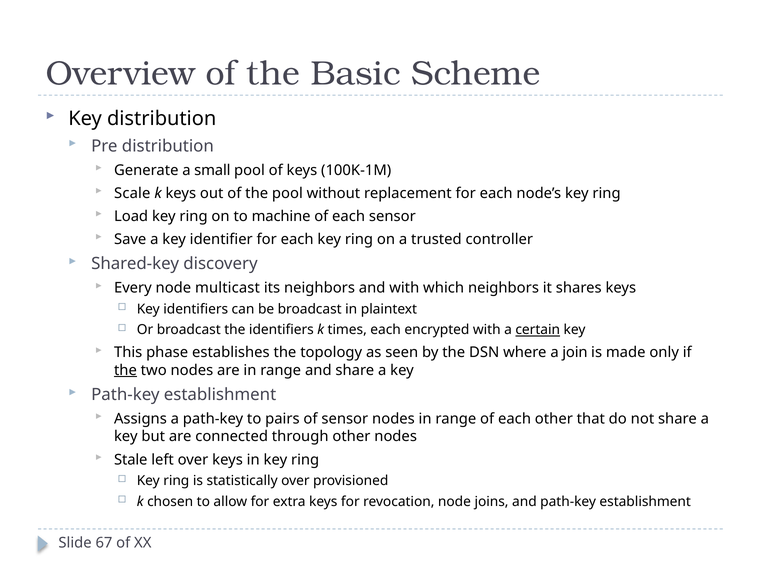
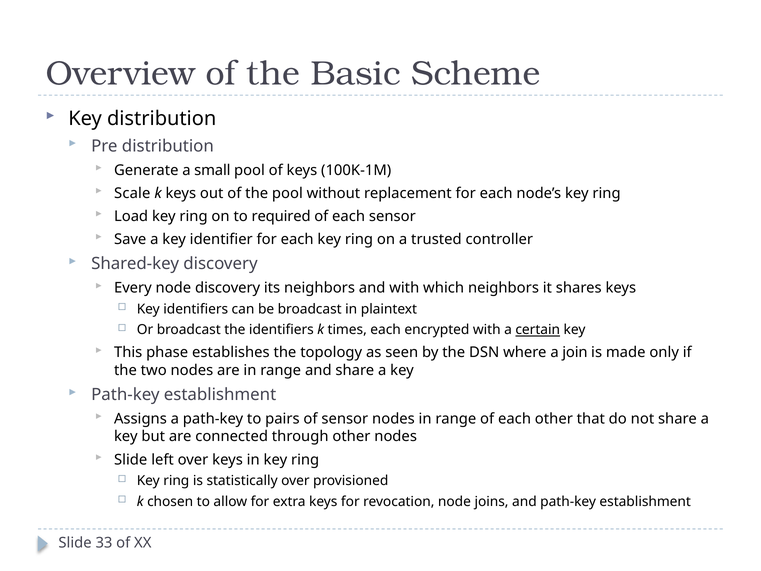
machine: machine -> required (281, 216)
node multicast: multicast -> discovery (228, 288)
the underline: present -> none (125, 370)
Stale: Stale -> Slide (131, 459)
67: 67 -> 33 (104, 543)
